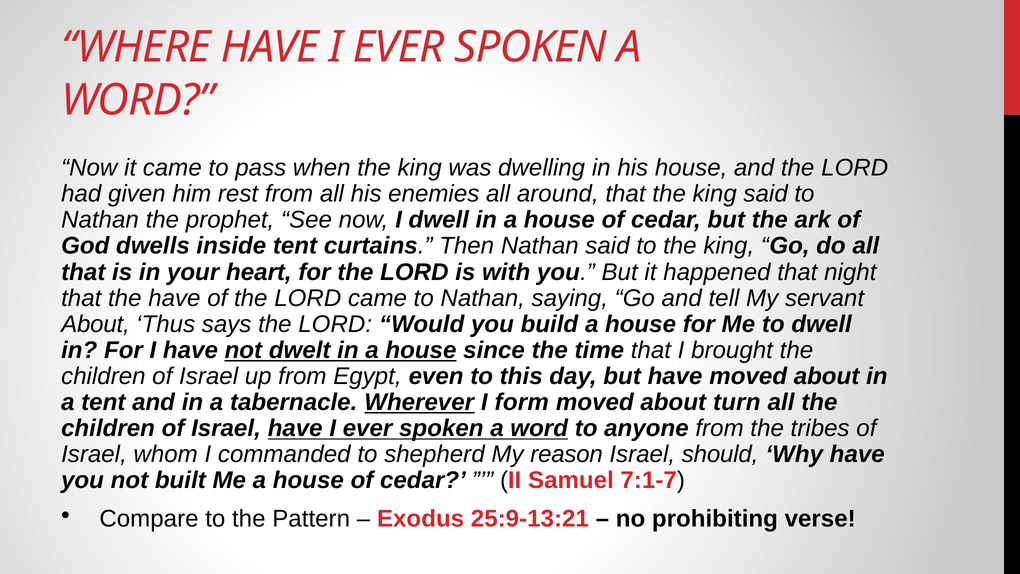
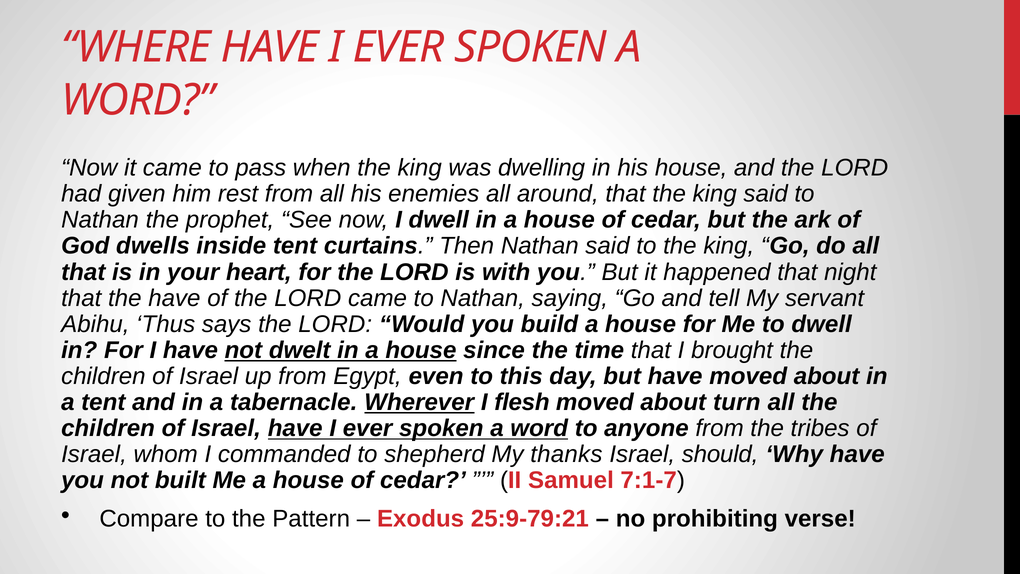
About: About -> Abihu (95, 324)
form: form -> flesh (522, 402)
reason: reason -> thanks (566, 454)
25:9-13:21: 25:9-13:21 -> 25:9-79:21 (530, 519)
